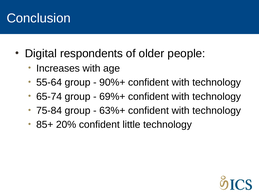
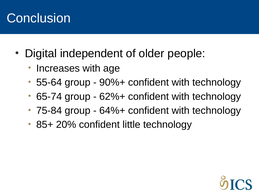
respondents: respondents -> independent (91, 54)
69%+: 69%+ -> 62%+ (112, 97)
63%+: 63%+ -> 64%+ (112, 111)
